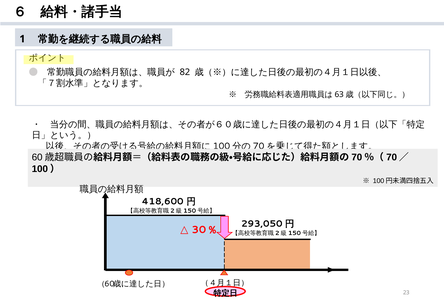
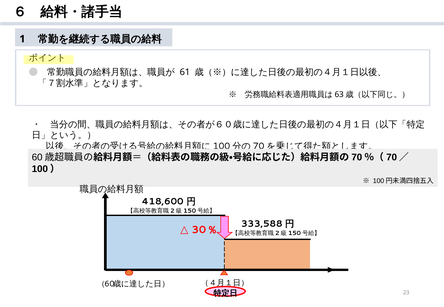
82: 82 -> 61 (185, 72)
293,050: 293,050 -> 333,588 (262, 224)
